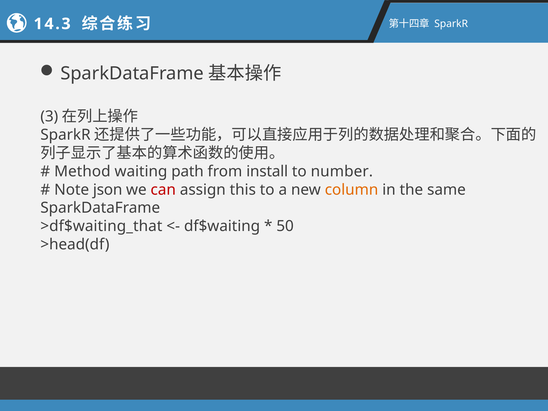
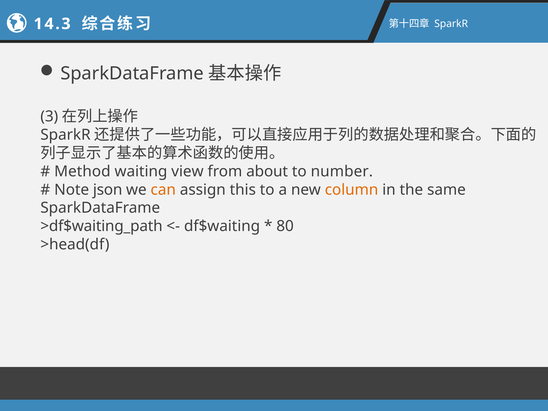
path: path -> view (187, 171)
install: install -> about (267, 171)
can colour: red -> orange (163, 190)
>df$waiting_that: >df$waiting_that -> >df$waiting_path (102, 226)
50: 50 -> 80 (285, 226)
